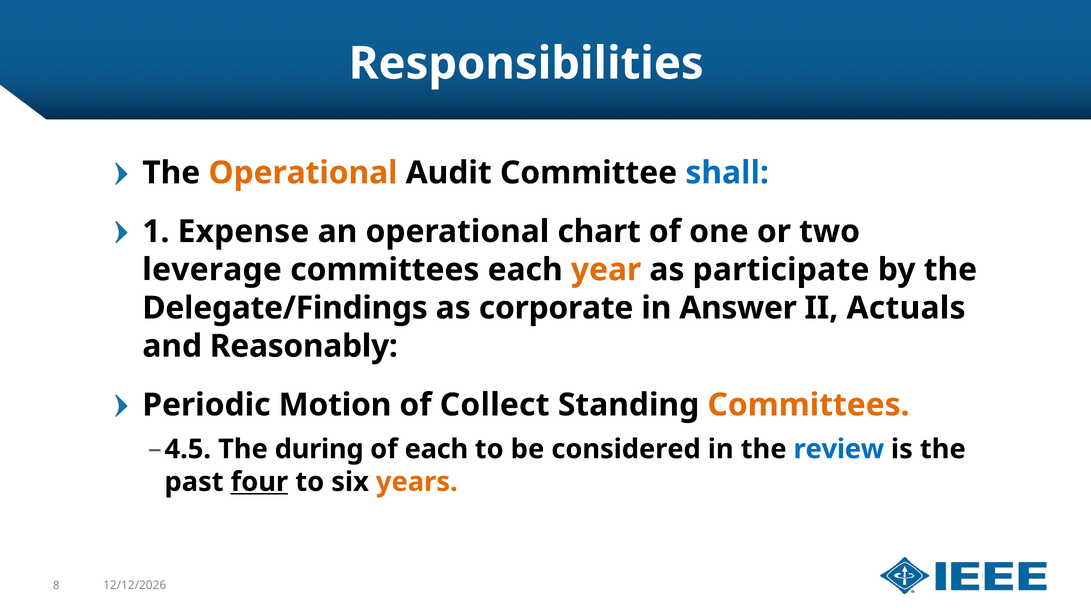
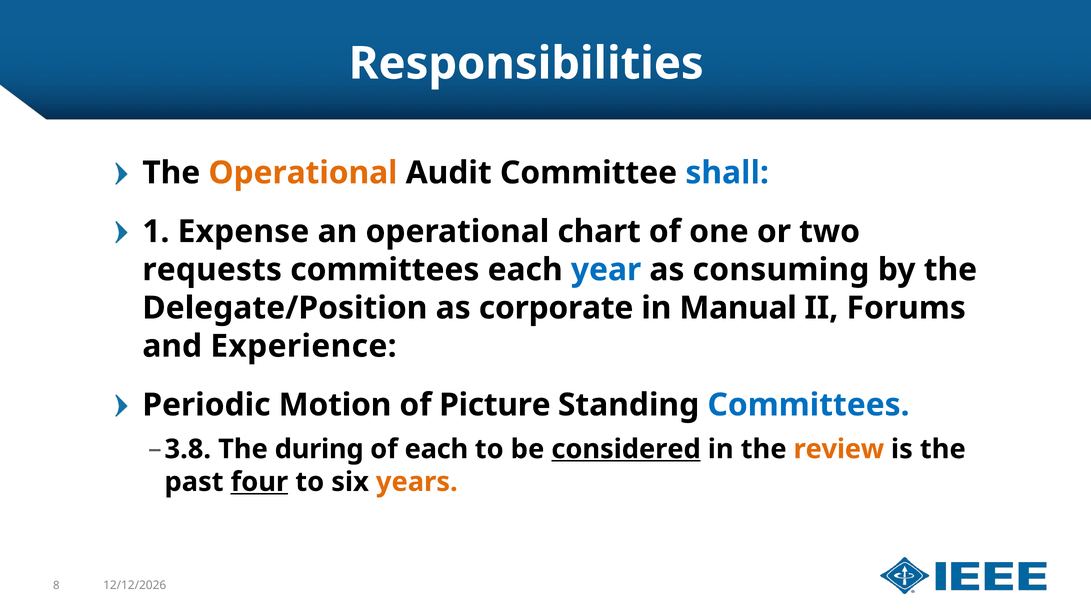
leverage: leverage -> requests (212, 270)
year colour: orange -> blue (606, 270)
participate: participate -> consuming (781, 270)
Delegate/Findings: Delegate/Findings -> Delegate/Position (285, 308)
Answer: Answer -> Manual (738, 308)
Actuals: Actuals -> Forums (906, 308)
Reasonably: Reasonably -> Experience (303, 346)
Collect: Collect -> Picture (495, 405)
Committees colour: orange -> blue (808, 405)
4.5: 4.5 -> 3.8 (188, 449)
considered underline: none -> present (626, 449)
review colour: blue -> orange (839, 449)
